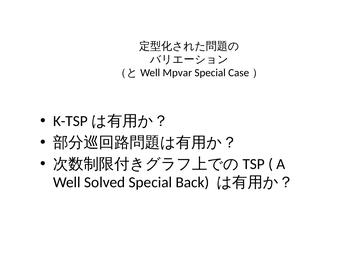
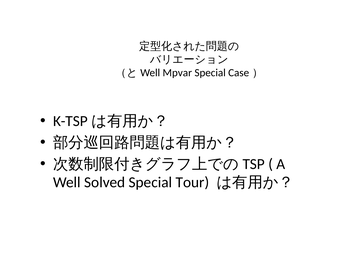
Back: Back -> Tour (192, 182)
